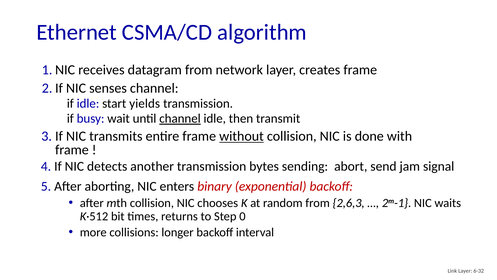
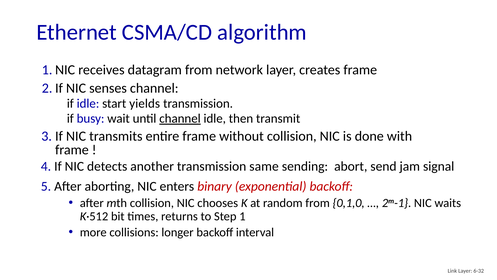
without underline: present -> none (242, 136)
bytes: bytes -> same (264, 166)
2,6,3: 2,6,3 -> 0,1,0 (349, 203)
0: 0 -> 1 (242, 216)
